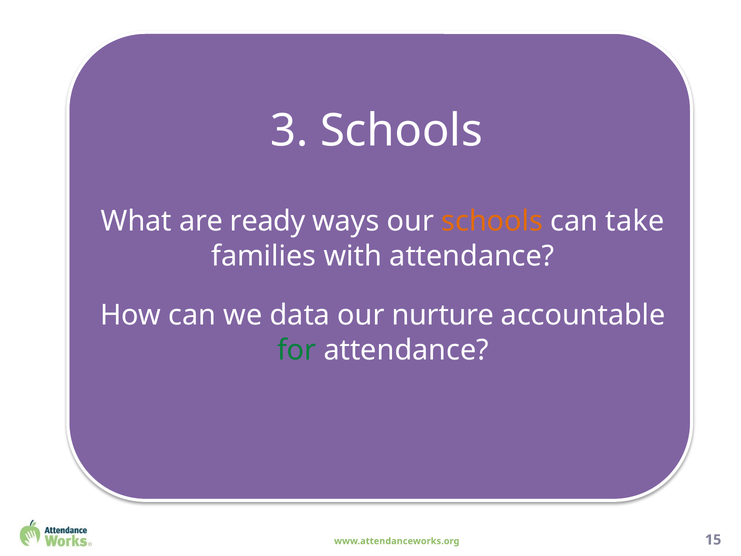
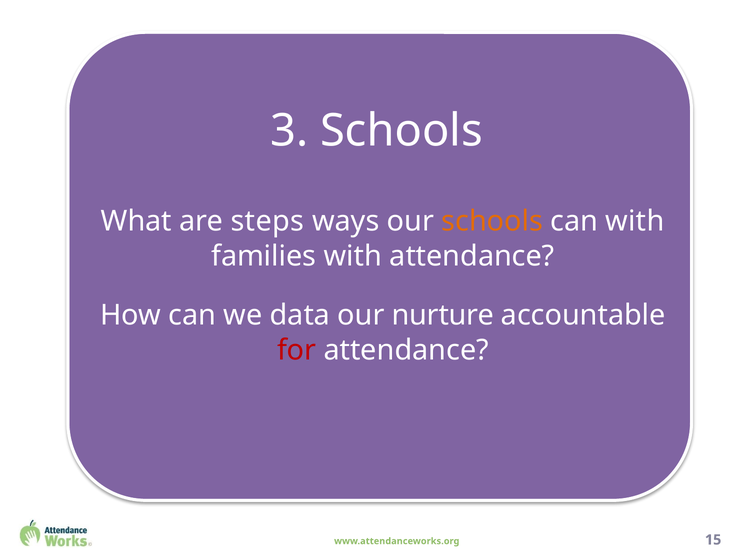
ready: ready -> steps (267, 221)
can take: take -> with (635, 221)
for colour: green -> red (297, 350)
